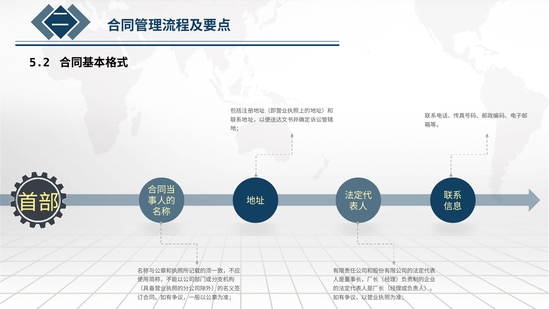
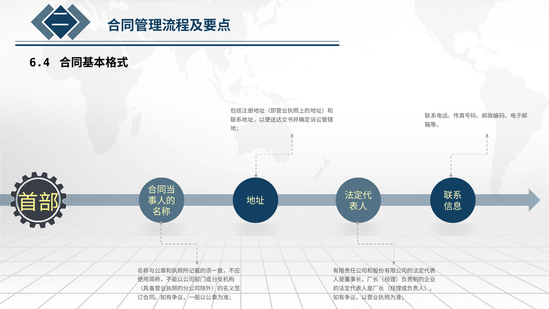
5.2: 5.2 -> 6.4 (40, 63)
